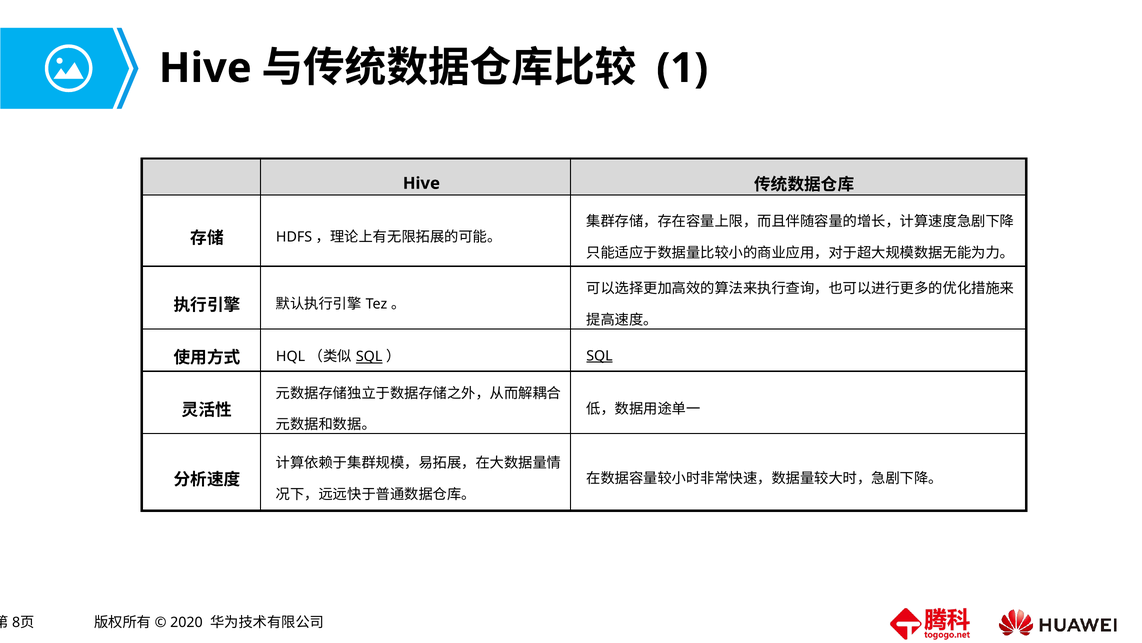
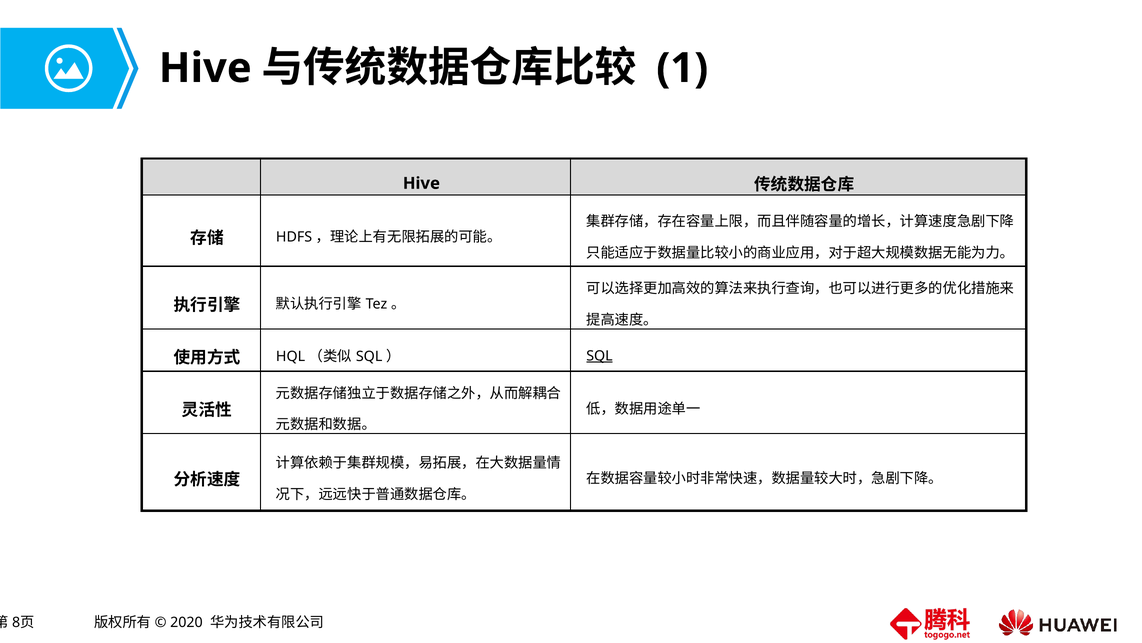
SQL underline: present -> none (369, 356)
